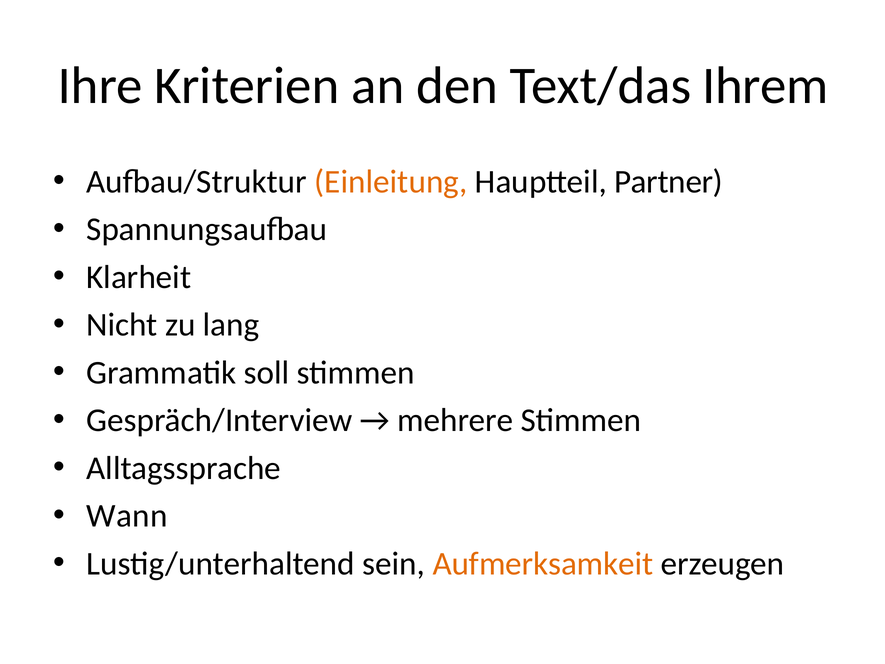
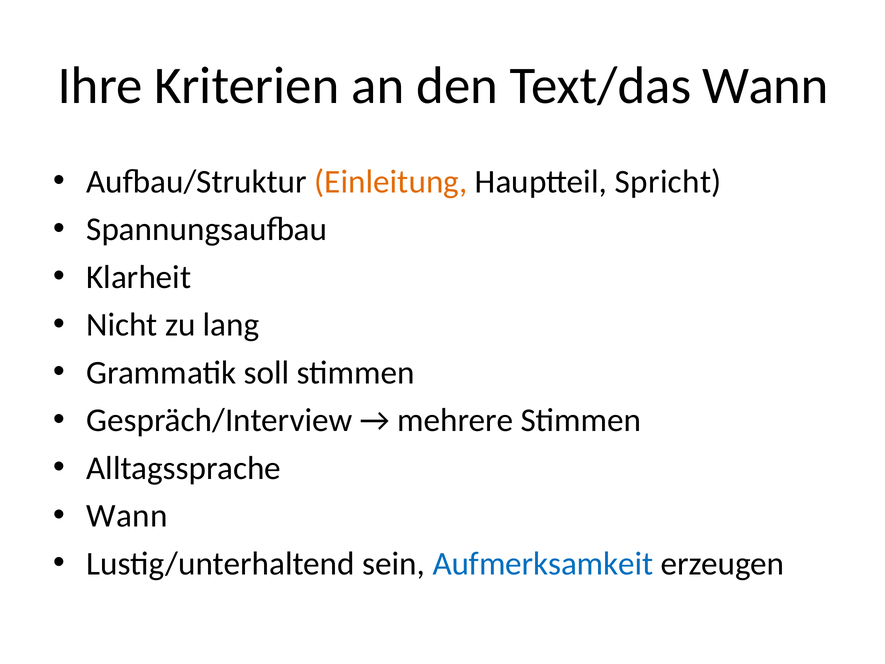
Text/das Ihrem: Ihrem -> Wann (765, 86)
Partner: Partner -> Spricht (668, 182)
Aufmerksamkeit colour: orange -> blue (543, 563)
